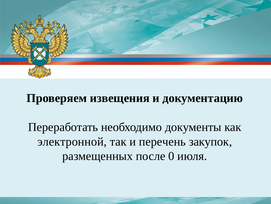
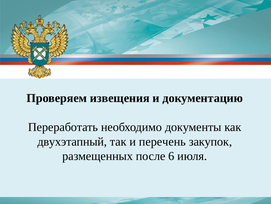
электронной: электронной -> двухэтапный (72, 141)
0: 0 -> 6 (171, 156)
